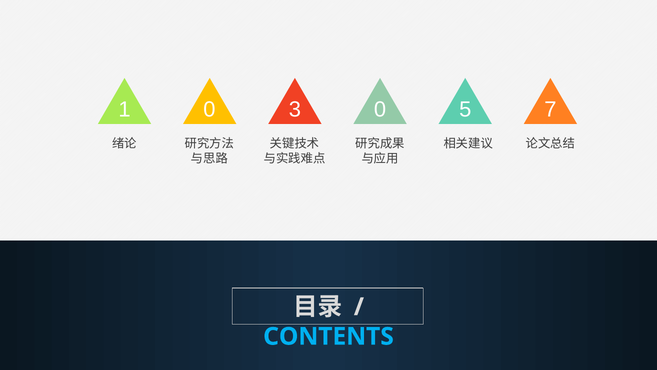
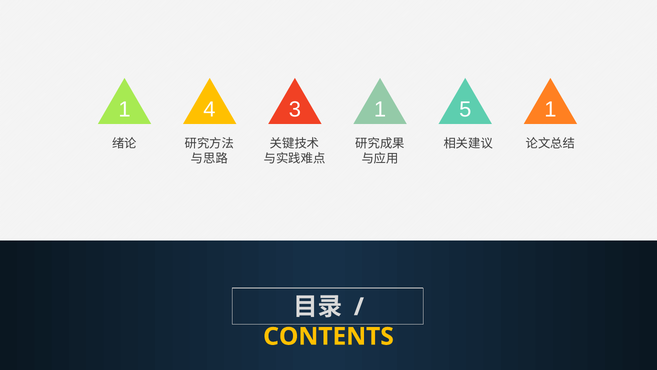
1 0: 0 -> 4 (209, 109)
3 0: 0 -> 1 (380, 109)
5 7: 7 -> 1 (550, 109)
CONTENTS colour: light blue -> yellow (328, 336)
